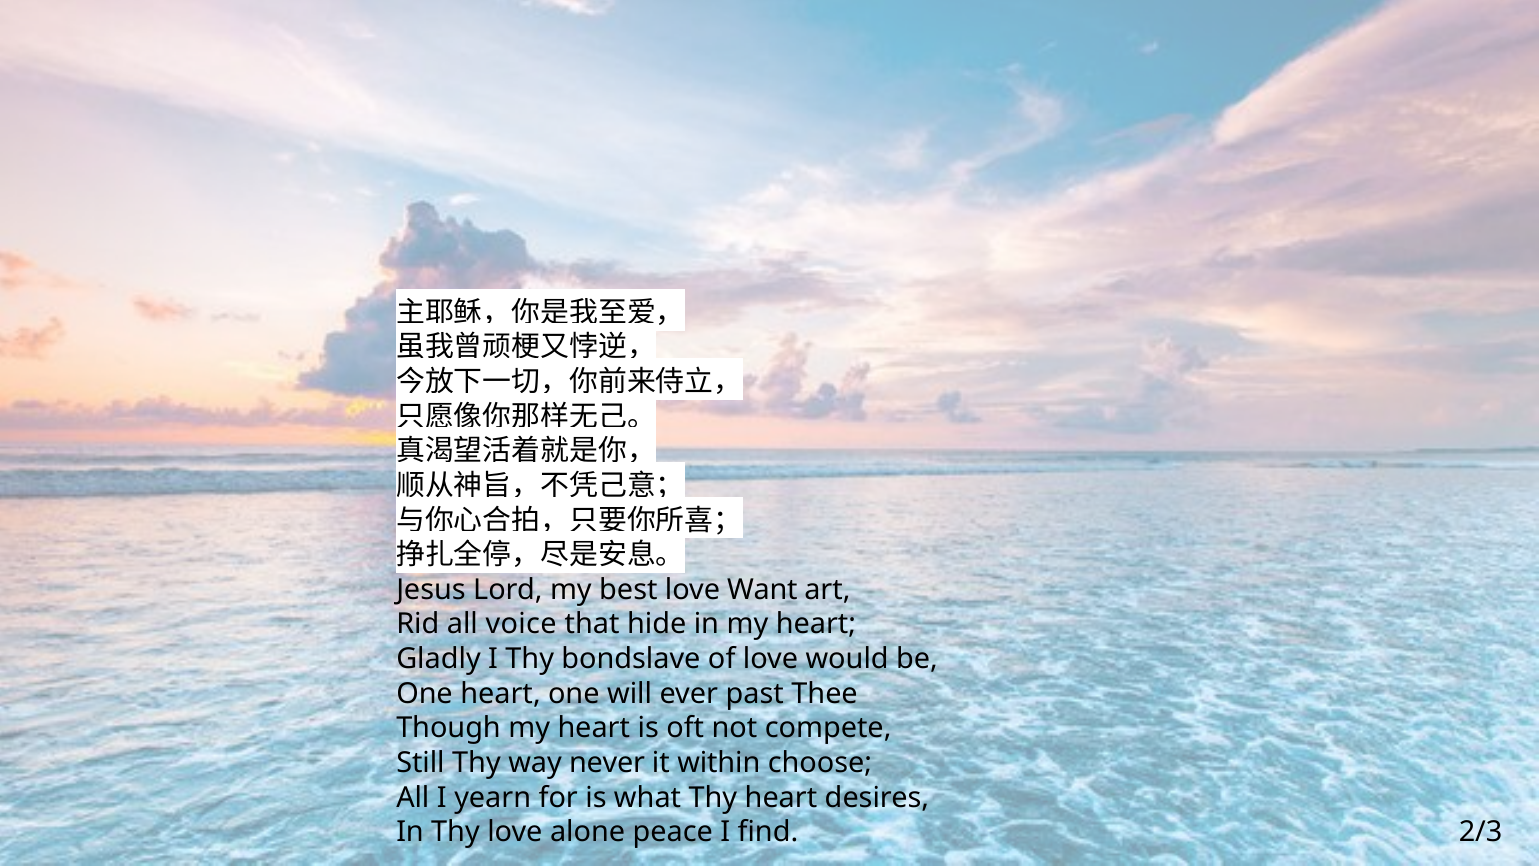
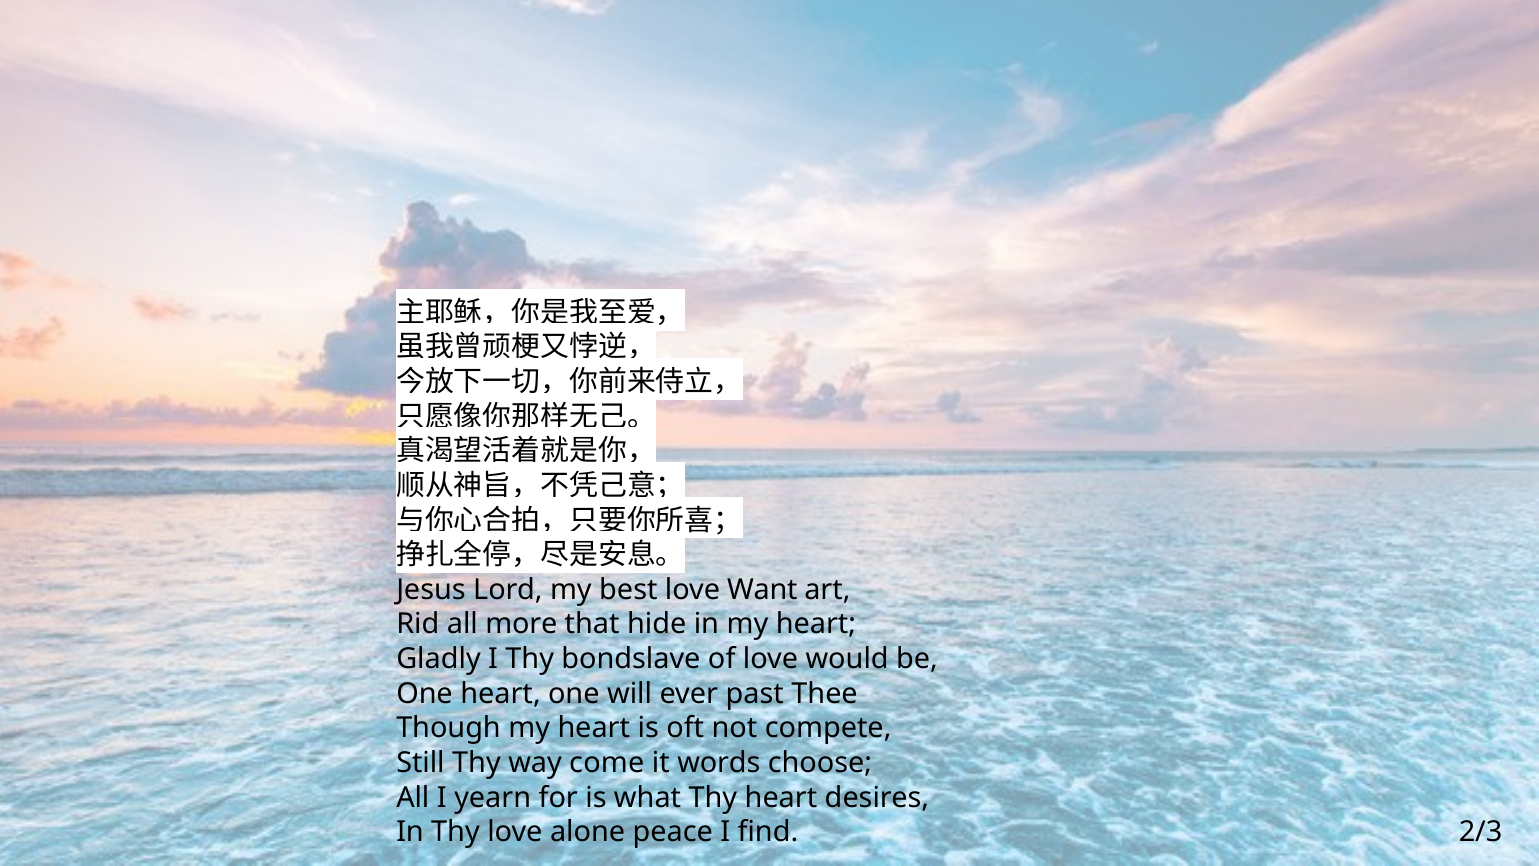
voice: voice -> more (521, 624)
never: never -> come (607, 763)
within: within -> words (719, 763)
